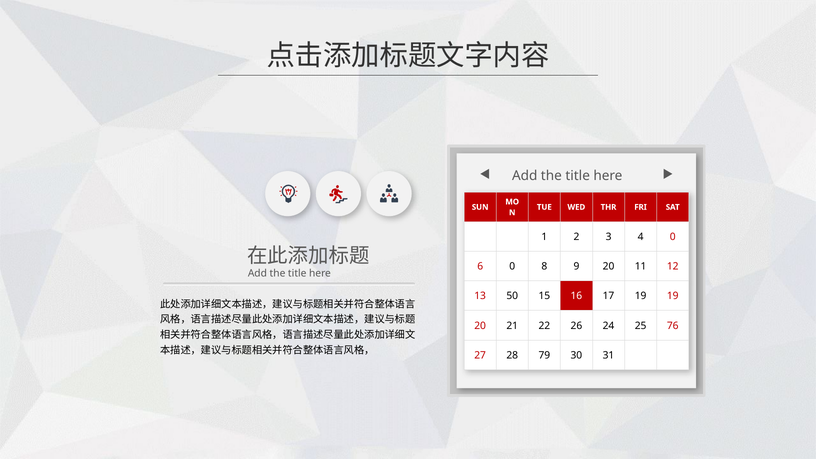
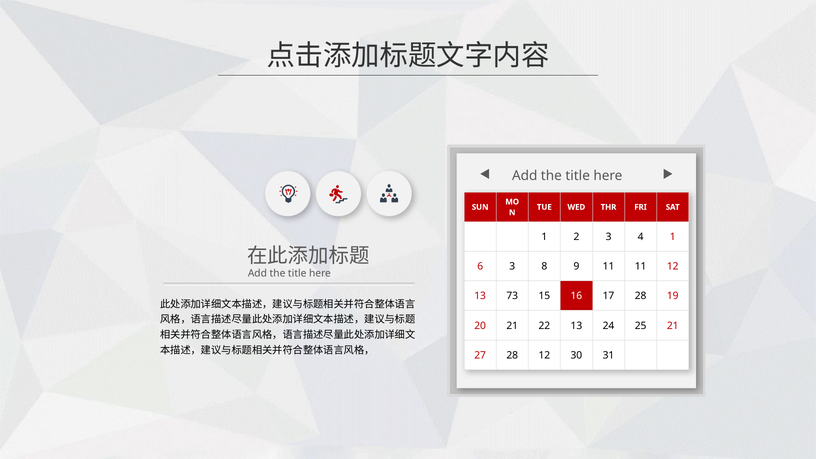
4 0: 0 -> 1 (673, 237)
6 0: 0 -> 3 (512, 266)
9 20: 20 -> 11 (609, 266)
50: 50 -> 73 (512, 296)
17 19: 19 -> 28 (641, 296)
22 26: 26 -> 13 (576, 326)
25 76: 76 -> 21 (673, 326)
28 79: 79 -> 12 (544, 355)
